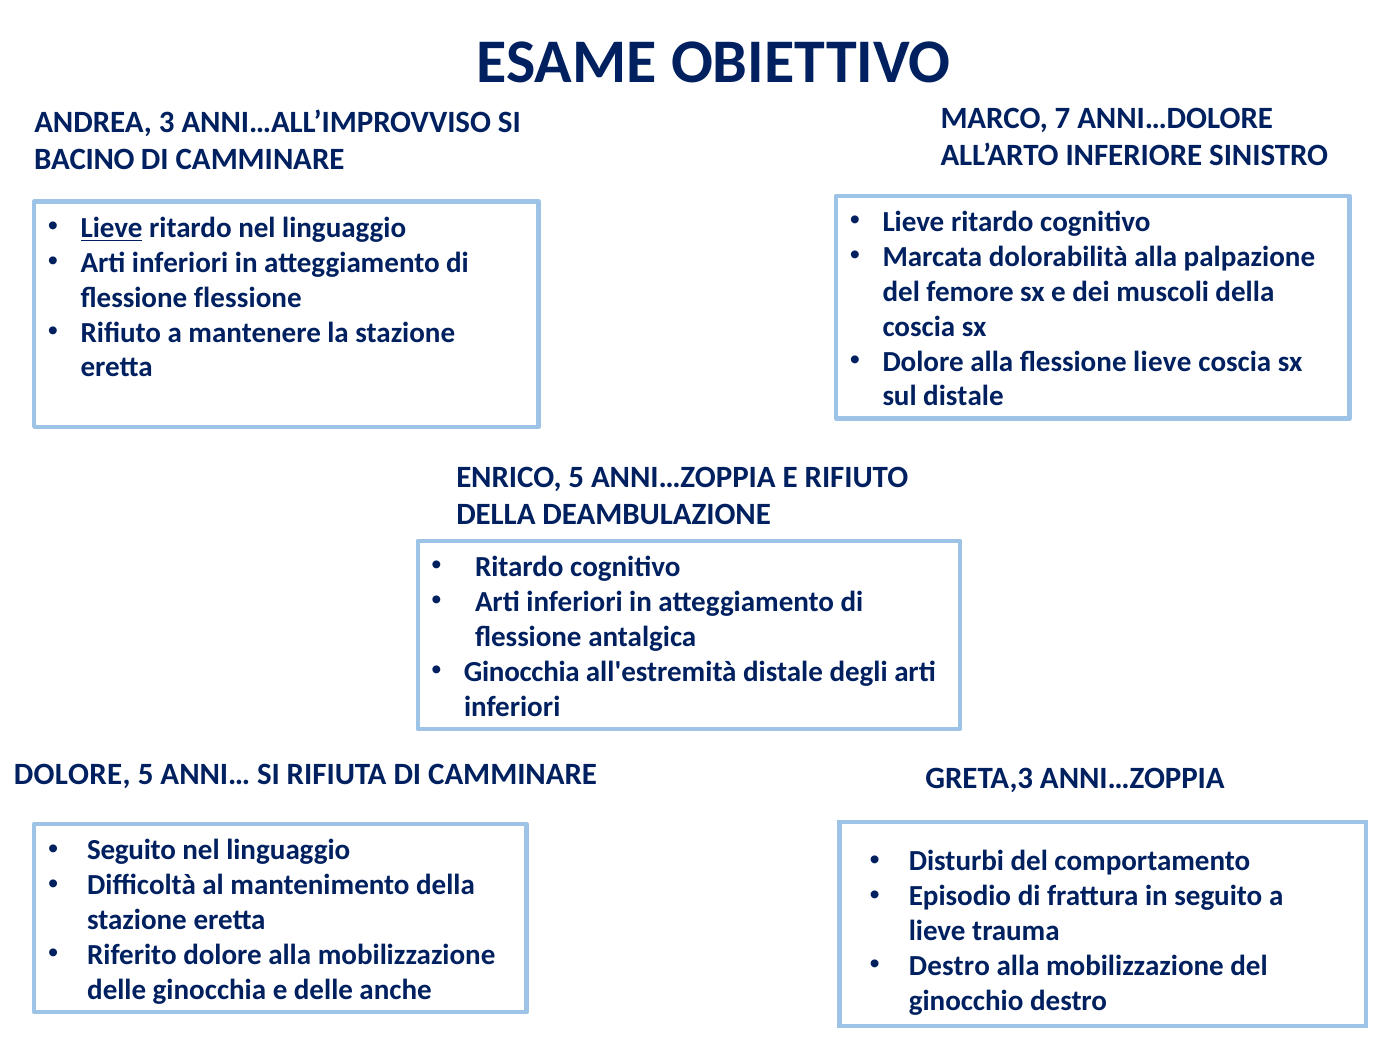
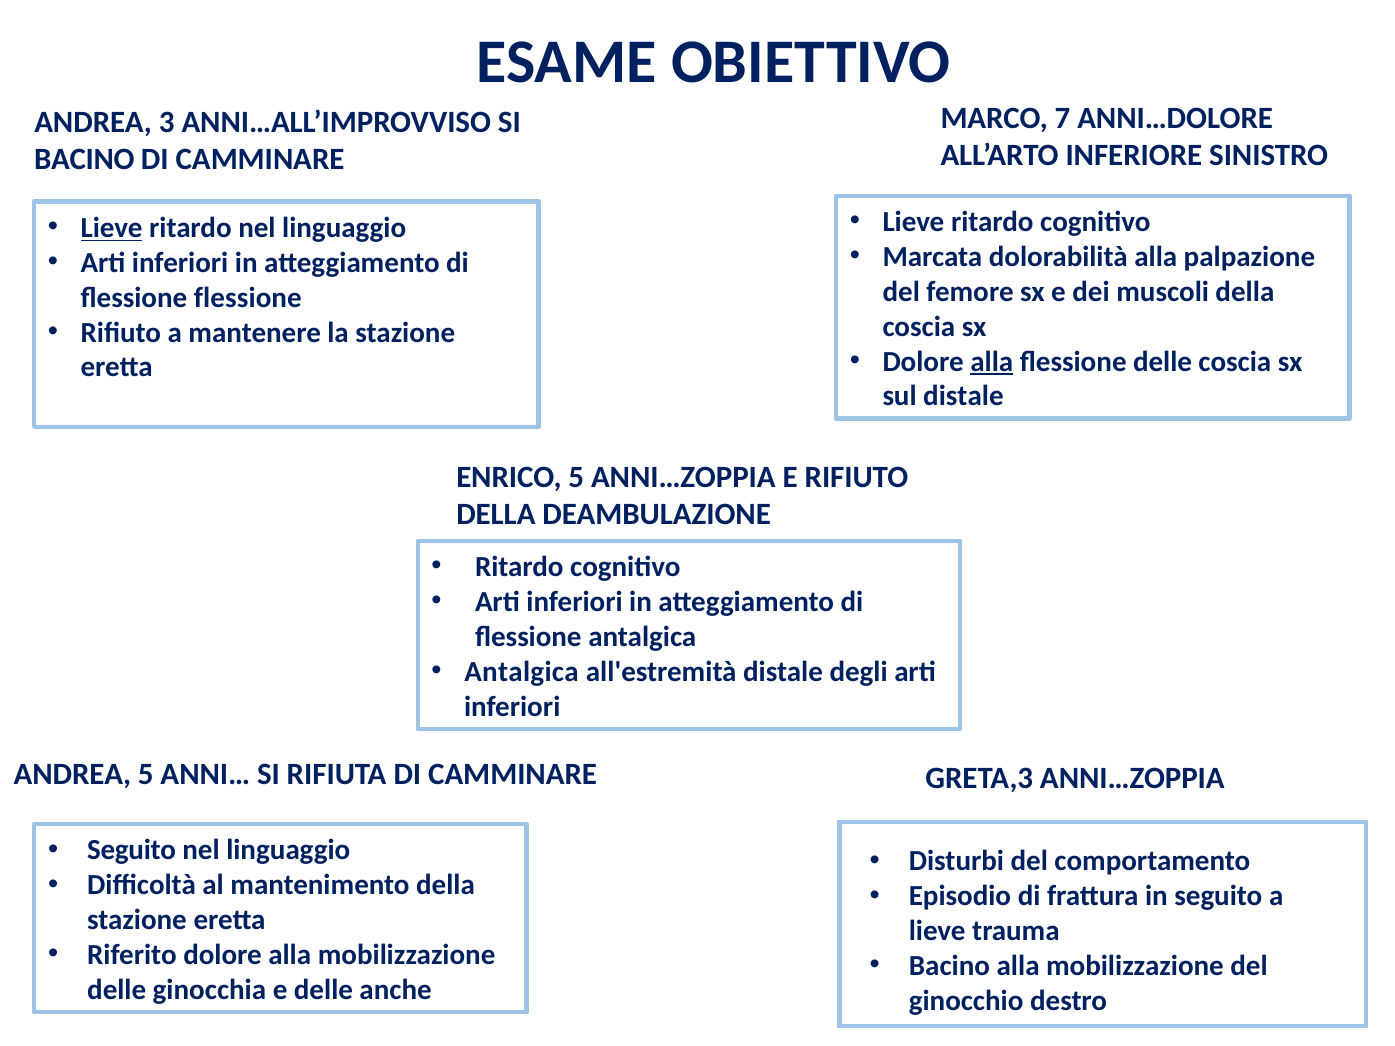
alla underline: none -> present (992, 362)
flessione lieve: lieve -> delle (1163, 362)
Ginocchia: Ginocchia -> Antalgica (522, 672)
DOLORE: DOLORE -> ANDREA (72, 775)
Destro: Destro -> Bacino (949, 966)
